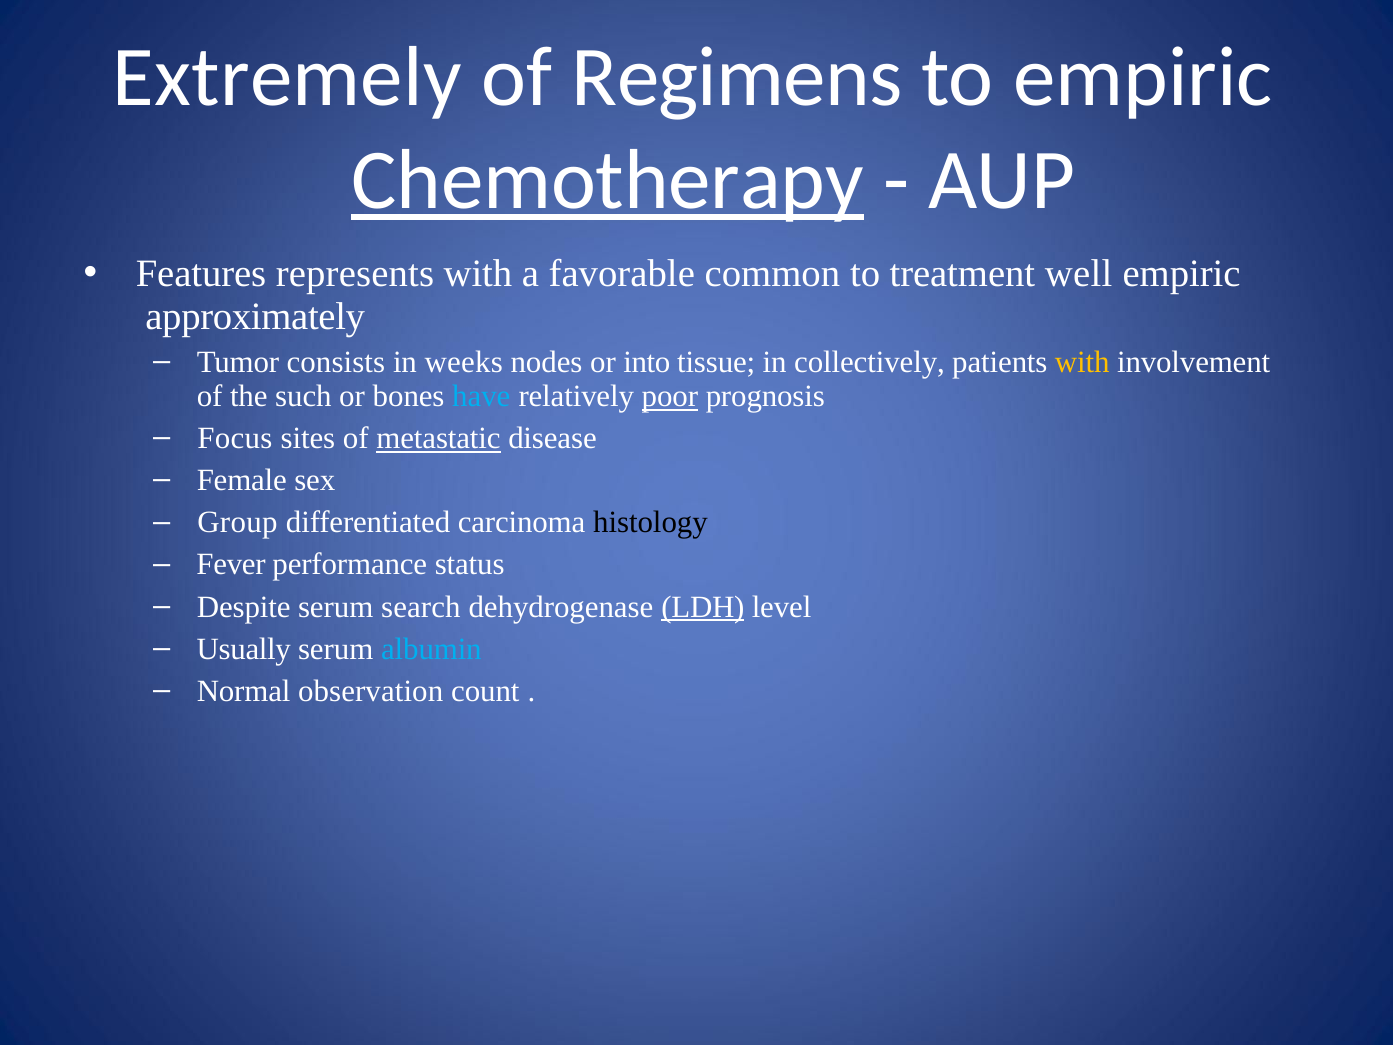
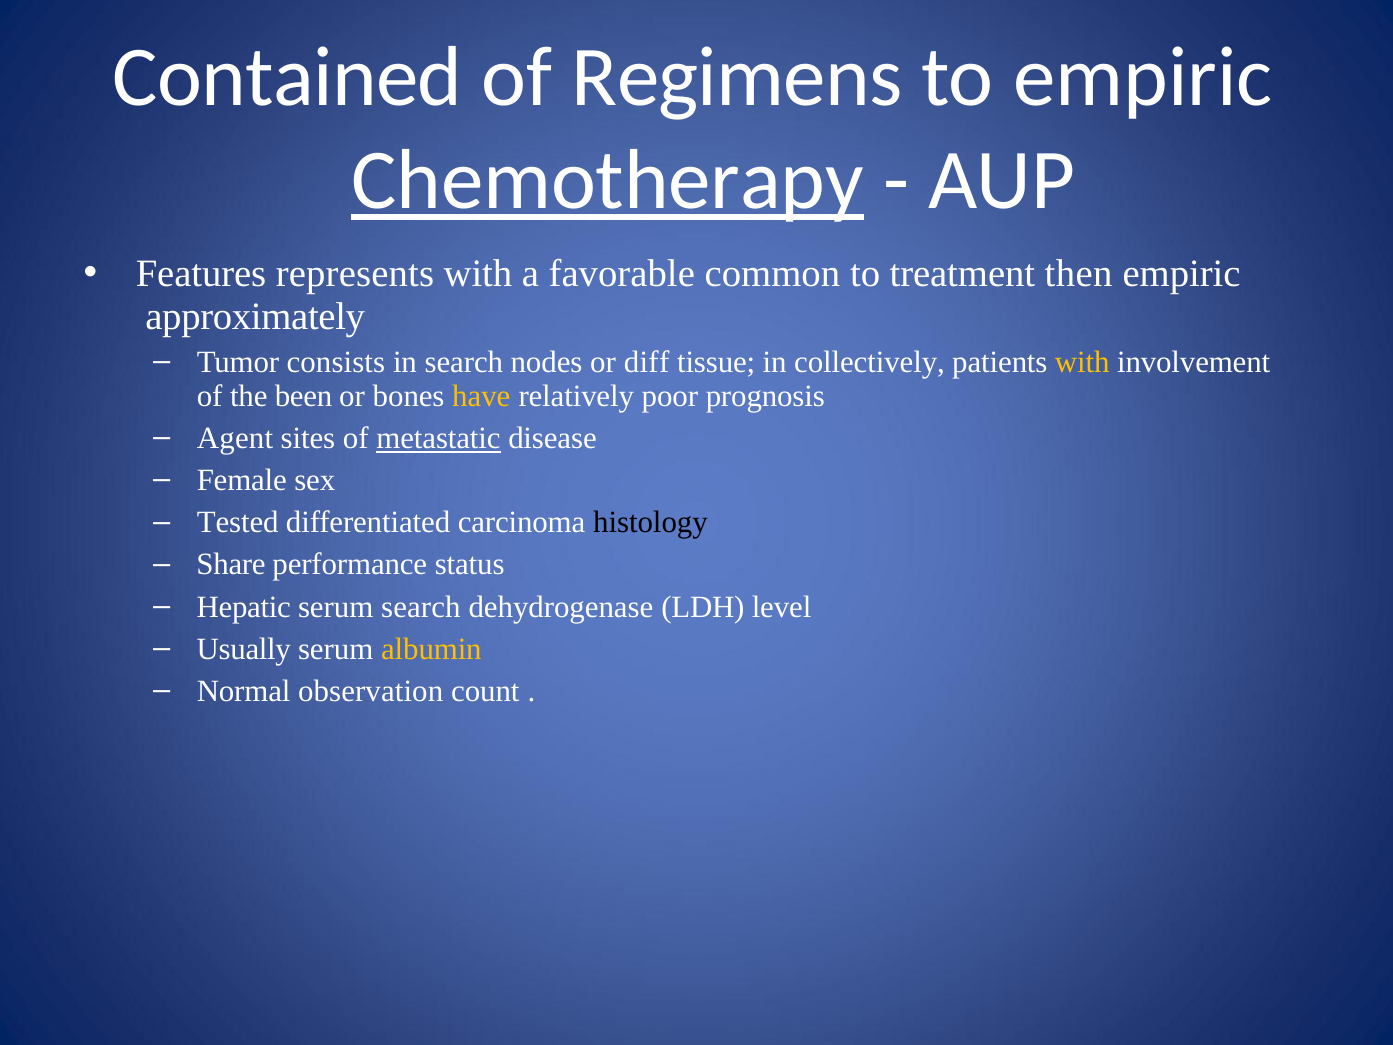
Extremely: Extremely -> Contained (288, 77)
well: well -> then (1079, 274)
in weeks: weeks -> search (464, 362)
into: into -> diff (647, 362)
such: such -> been (304, 397)
have colour: light blue -> yellow (481, 397)
poor underline: present -> none (670, 397)
Focus: Focus -> Agent (235, 438)
Group: Group -> Tested (238, 522)
Fever: Fever -> Share (231, 565)
Despite: Despite -> Hepatic (244, 607)
LDH underline: present -> none (703, 607)
albumin colour: light blue -> yellow (431, 649)
